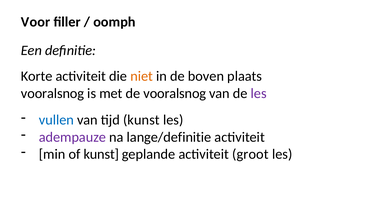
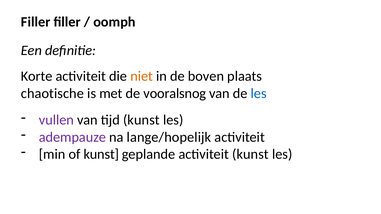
Voor: Voor -> Filler (36, 22)
vooralsnog: vooralsnog -> chaotische (52, 93)
les colour: purple -> blue (259, 93)
vullen colour: blue -> purple (56, 120)
lange/definitie: lange/definitie -> lange/hopelijk (169, 137)
activiteit groot: groot -> kunst (250, 154)
